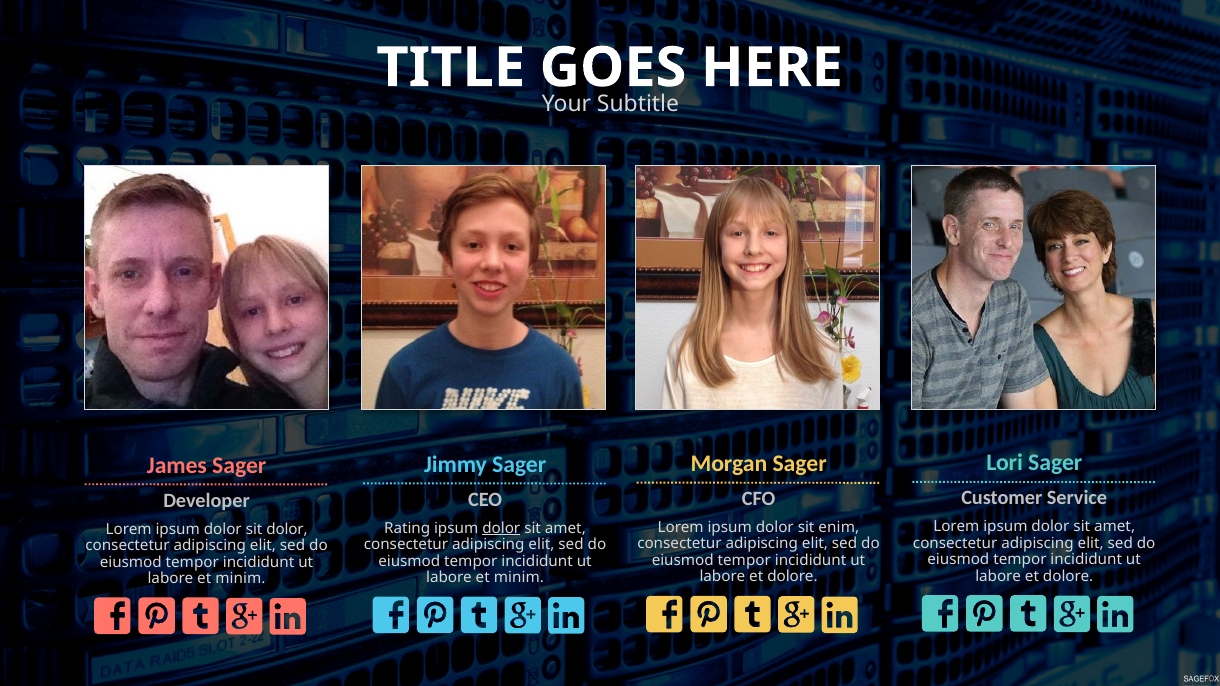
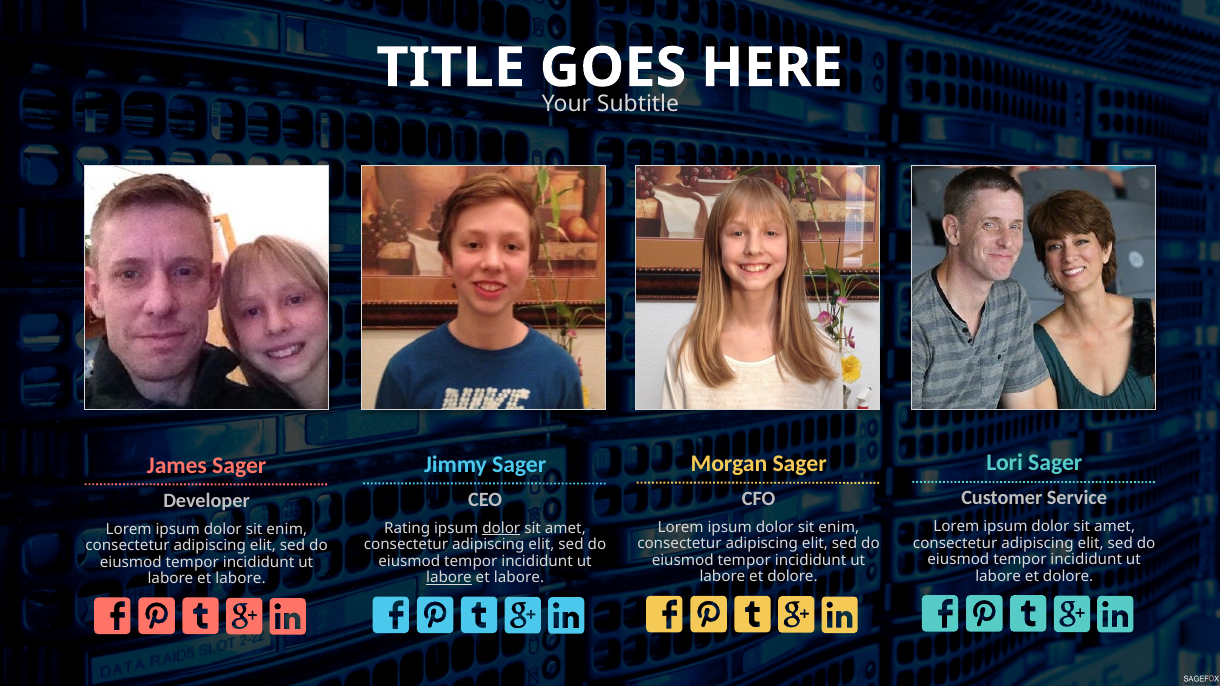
dolor: dolor -> enim (287, 529)
labore underline: none -> present (449, 578)
minim: minim -> labore (519, 578)
minim: minim -> labore (240, 579)
